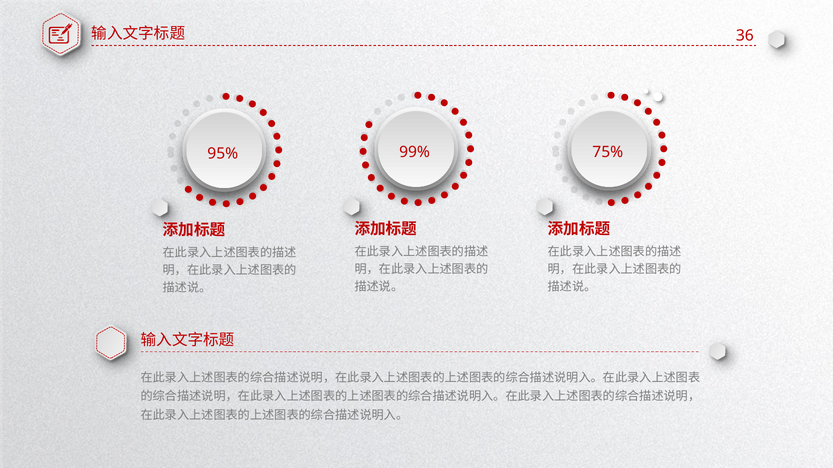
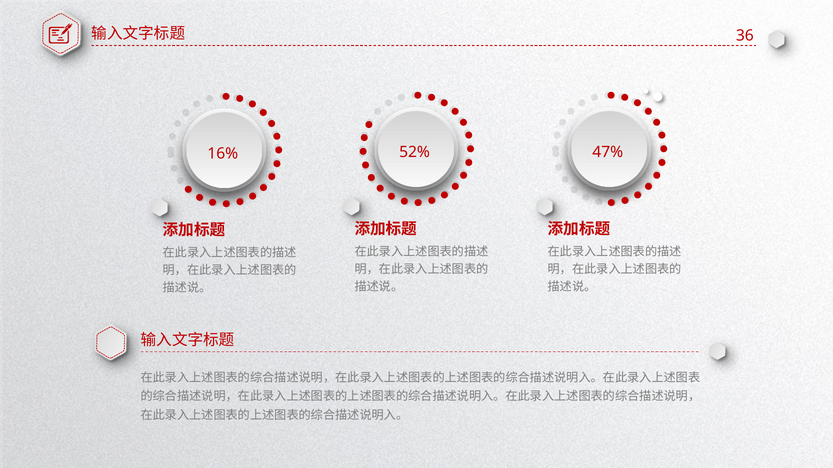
99%: 99% -> 52% (415, 152)
75%: 75% -> 47% (608, 152)
95%: 95% -> 16% (223, 154)
